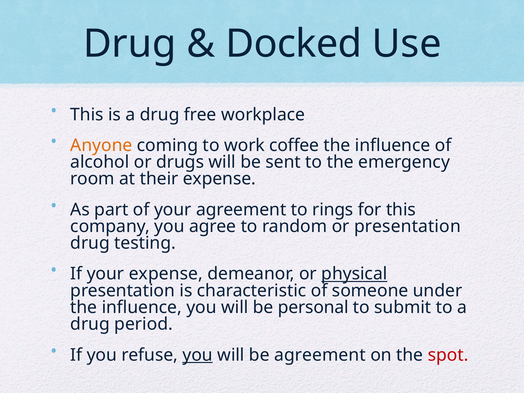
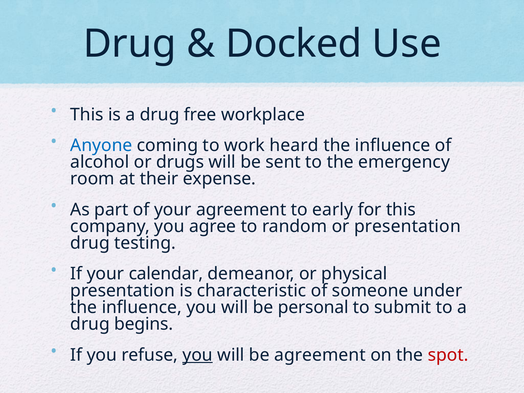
Anyone colour: orange -> blue (101, 145)
coffee: coffee -> heard (294, 145)
rings: rings -> early (333, 210)
your expense: expense -> calendar (166, 274)
physical underline: present -> none (354, 274)
period: period -> begins (144, 324)
